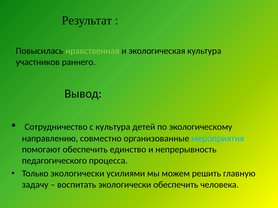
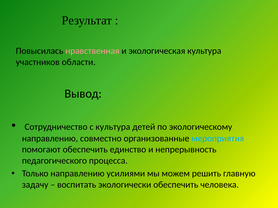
нравственная colour: light green -> pink (92, 51)
раннего: раннего -> области (79, 62)
Только экологически: экологически -> направлению (77, 174)
